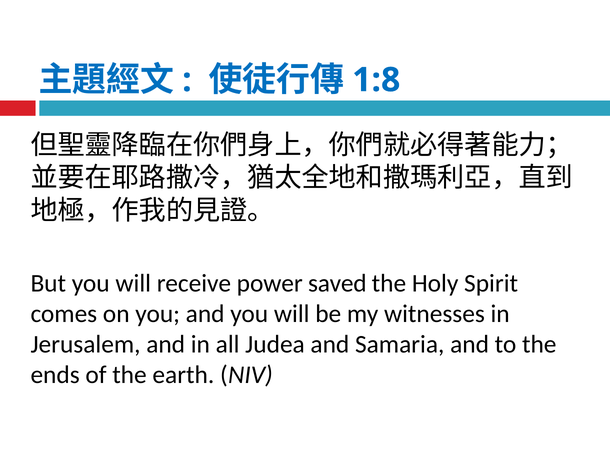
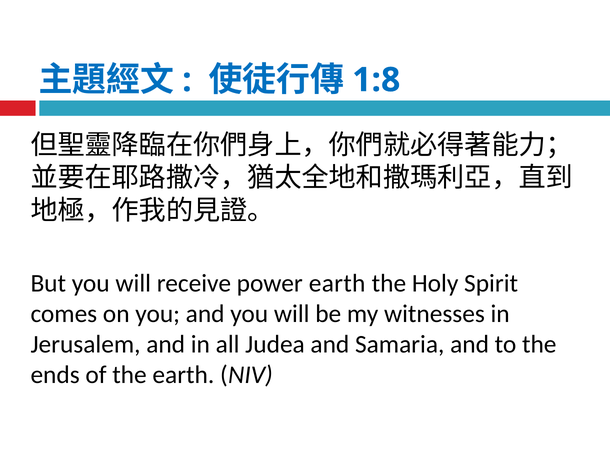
power saved: saved -> earth (337, 283)
